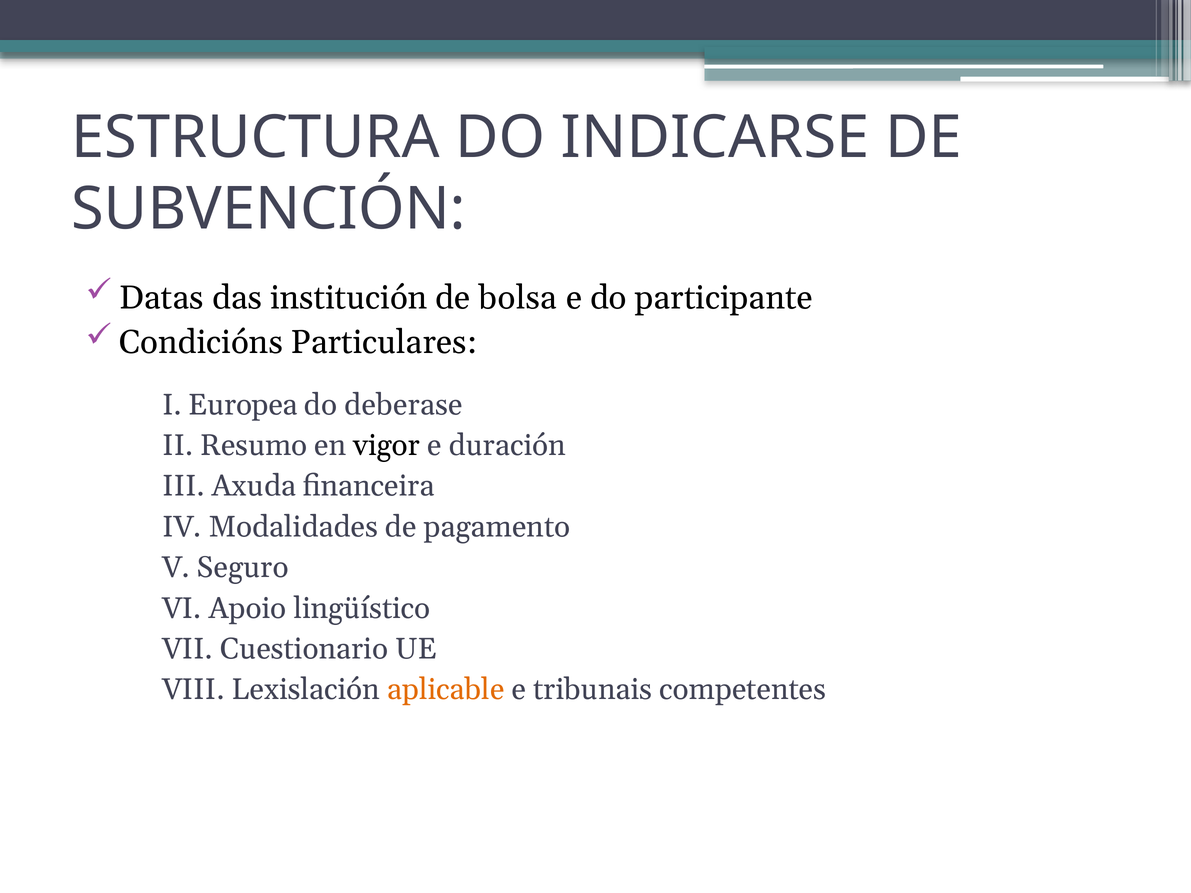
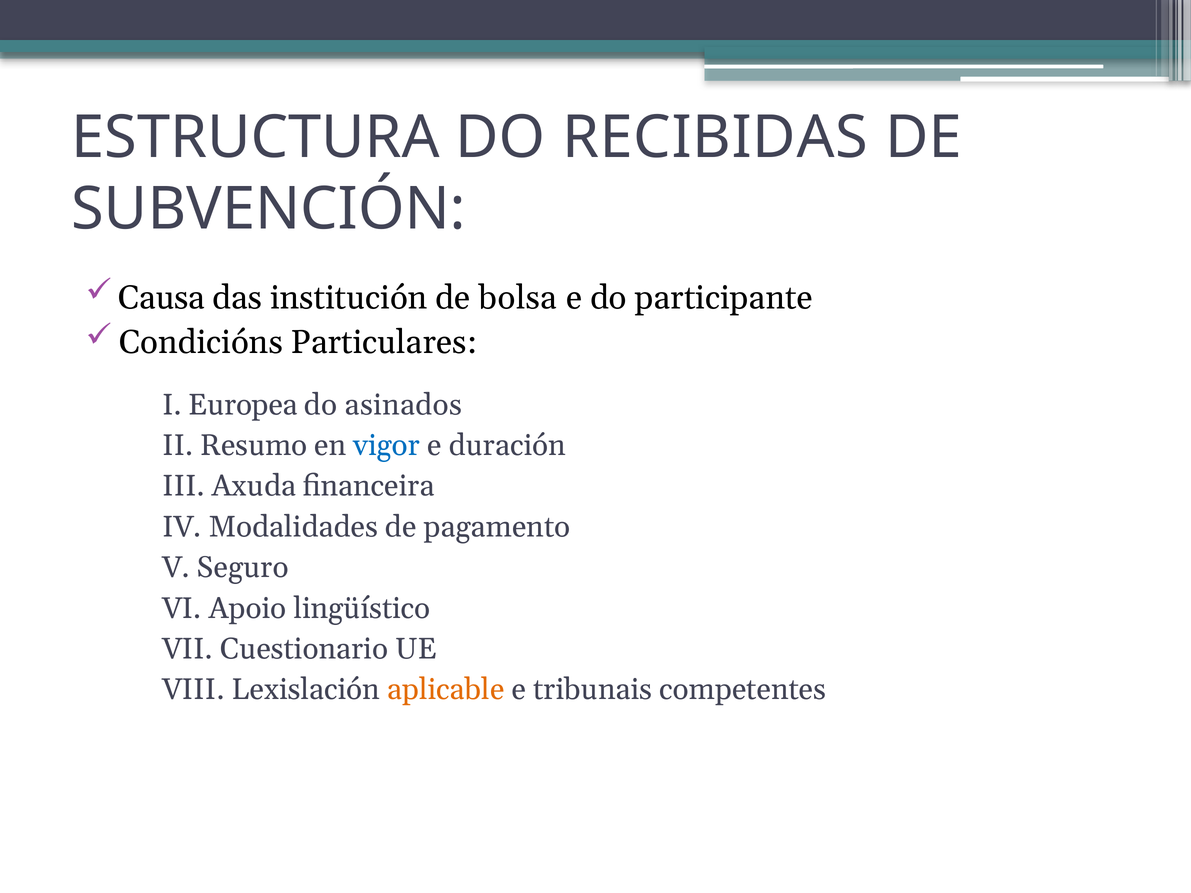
INDICARSE: INDICARSE -> RECIBIDAS (715, 137)
Datas: Datas -> Causa (162, 298)
deberase: deberase -> asinados (403, 405)
vigor colour: black -> blue (387, 446)
